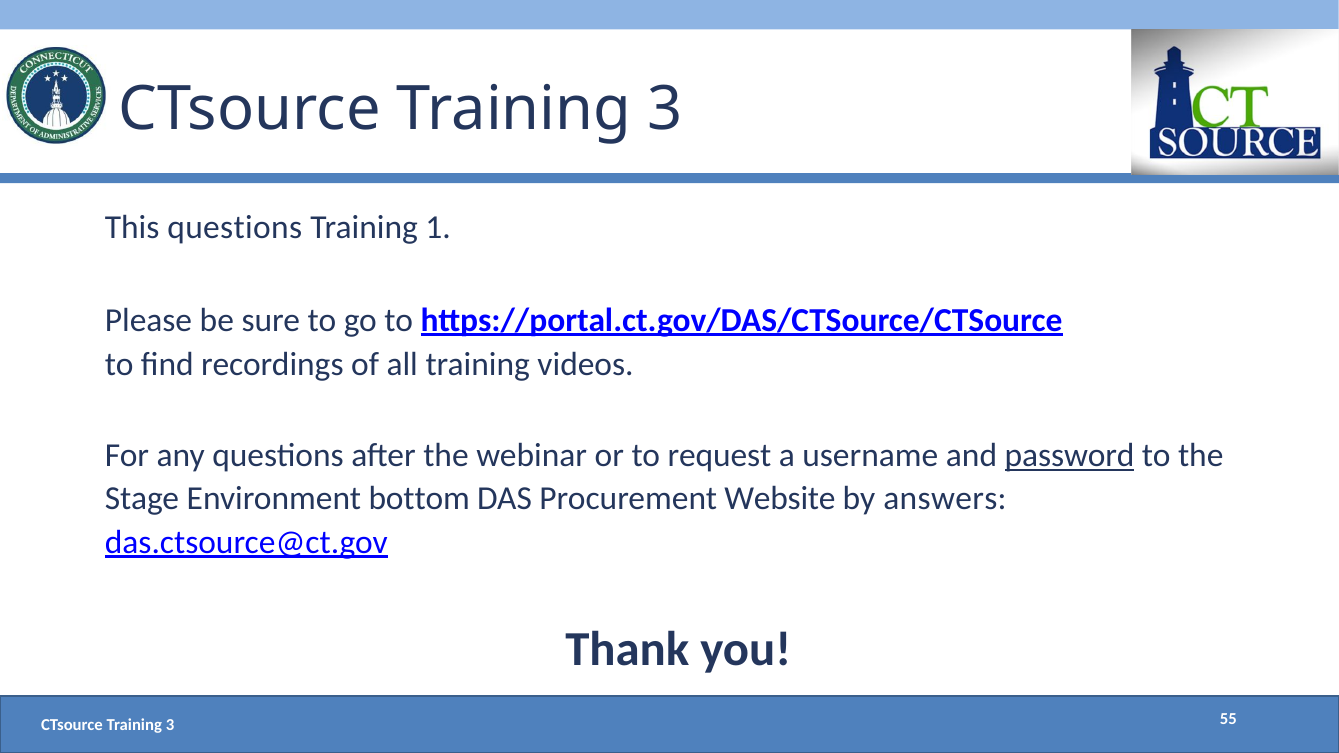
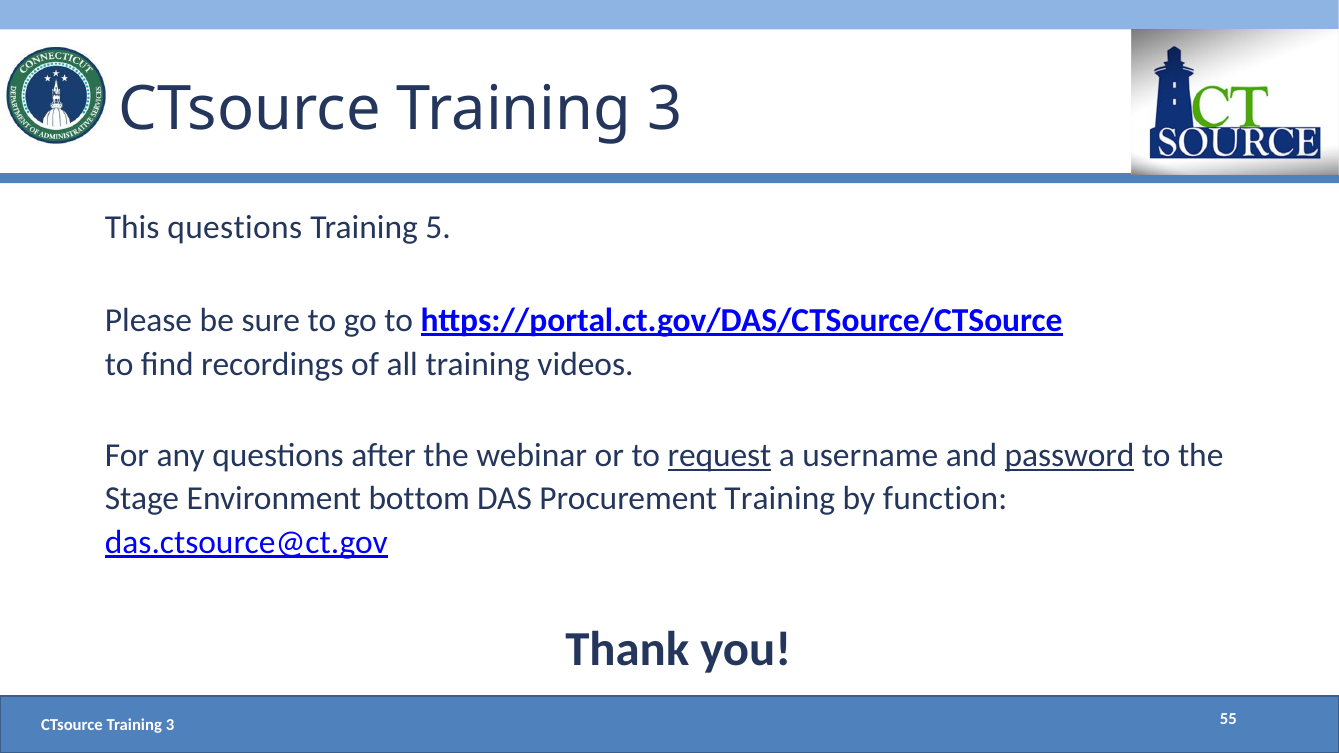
1: 1 -> 5 (438, 228)
request underline: none -> present (719, 456)
Procurement Website: Website -> Training (780, 499)
answers: answers -> function (945, 499)
